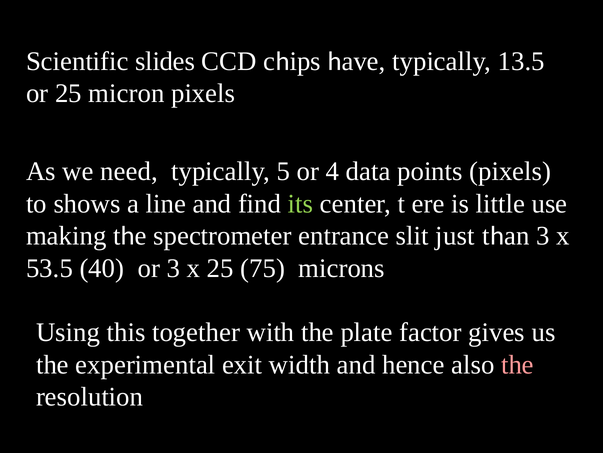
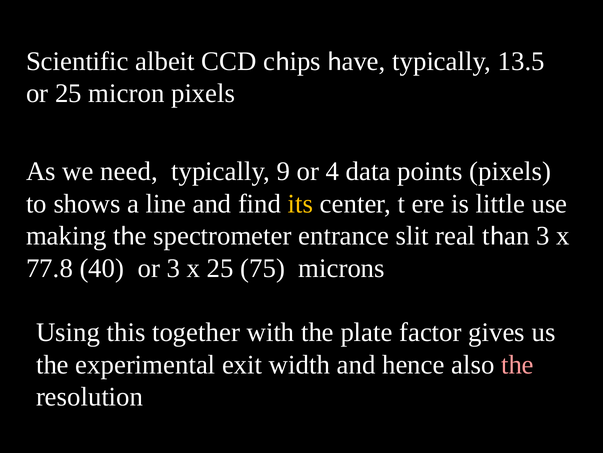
slides: slides -> albeit (165, 61)
5: 5 -> 9 (283, 171)
its colour: light green -> yellow (301, 204)
just: just -> real (455, 236)
53.5: 53.5 -> 77.8 (49, 268)
